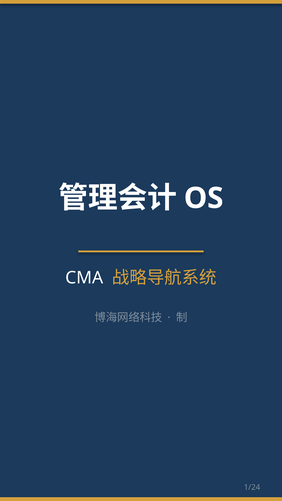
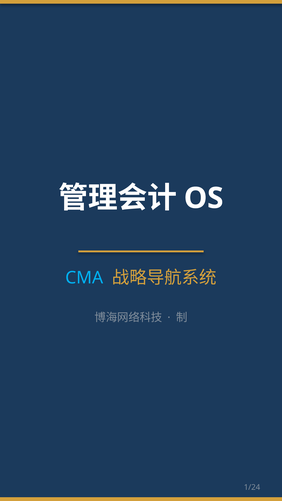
CMA colour: white -> light blue (84, 278)
